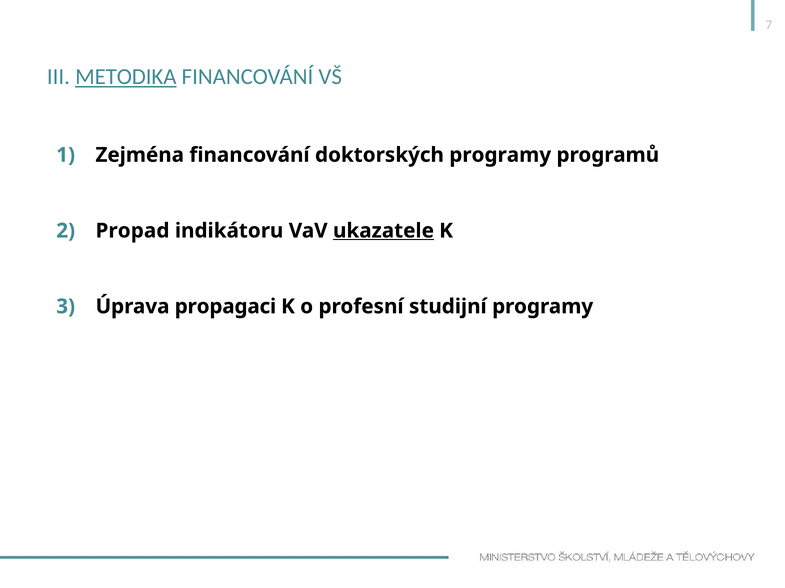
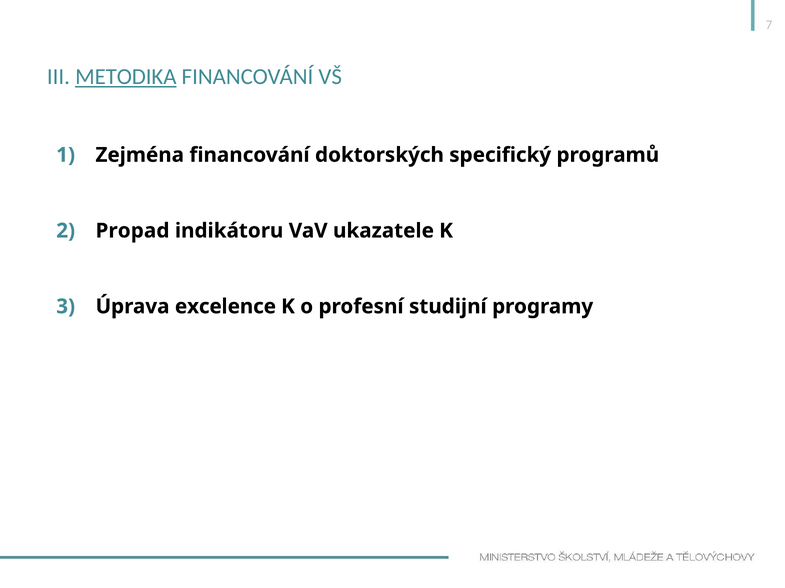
doktorských programy: programy -> specifický (500, 155)
ukazatele underline: present -> none (383, 231)
propagaci: propagaci -> excelence (225, 307)
